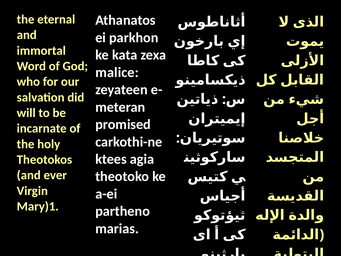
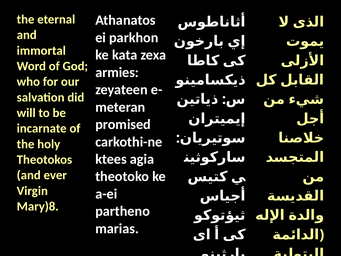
malice: malice -> armies (117, 72)
Mary)1: Mary)1 -> Mary)8 (38, 206)
